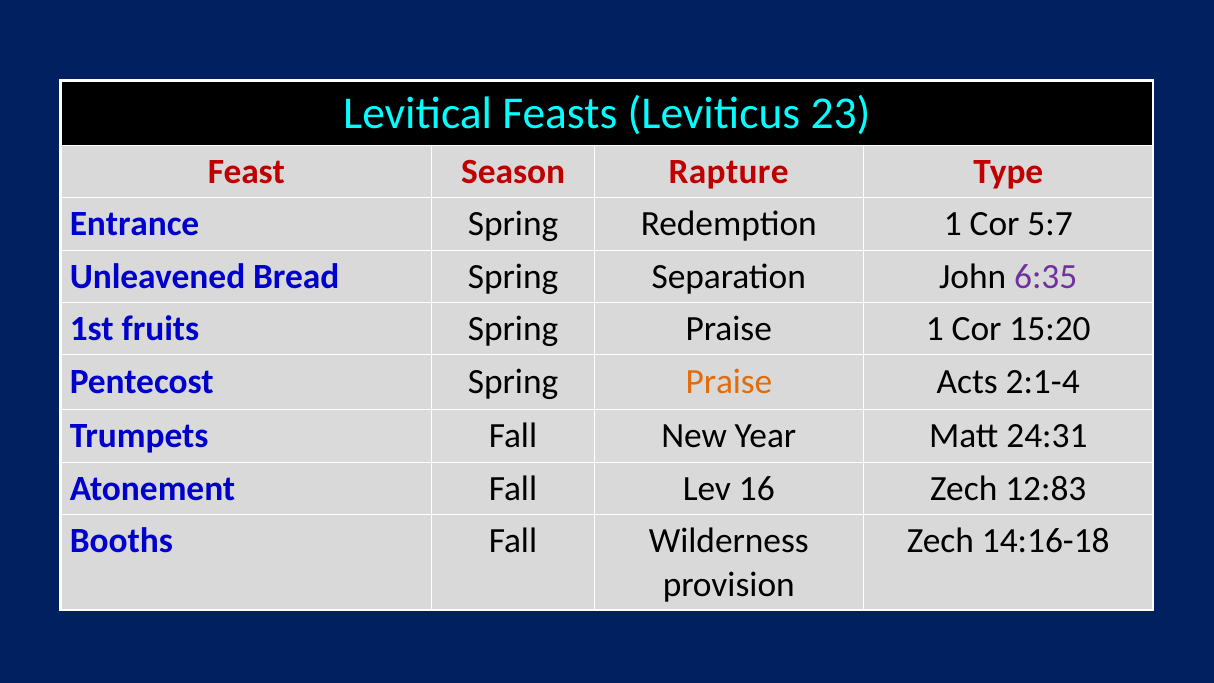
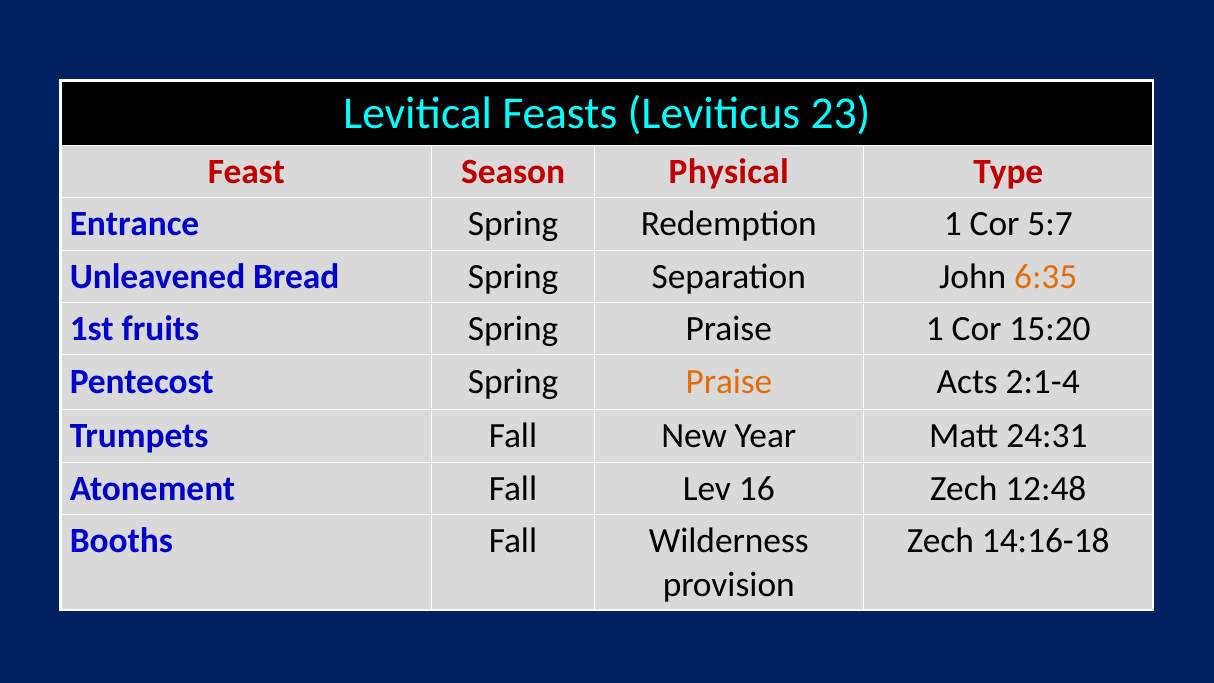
Rapture: Rapture -> Physical (729, 172)
6:35 colour: purple -> orange (1046, 277)
12:83: 12:83 -> 12:48 (1046, 489)
